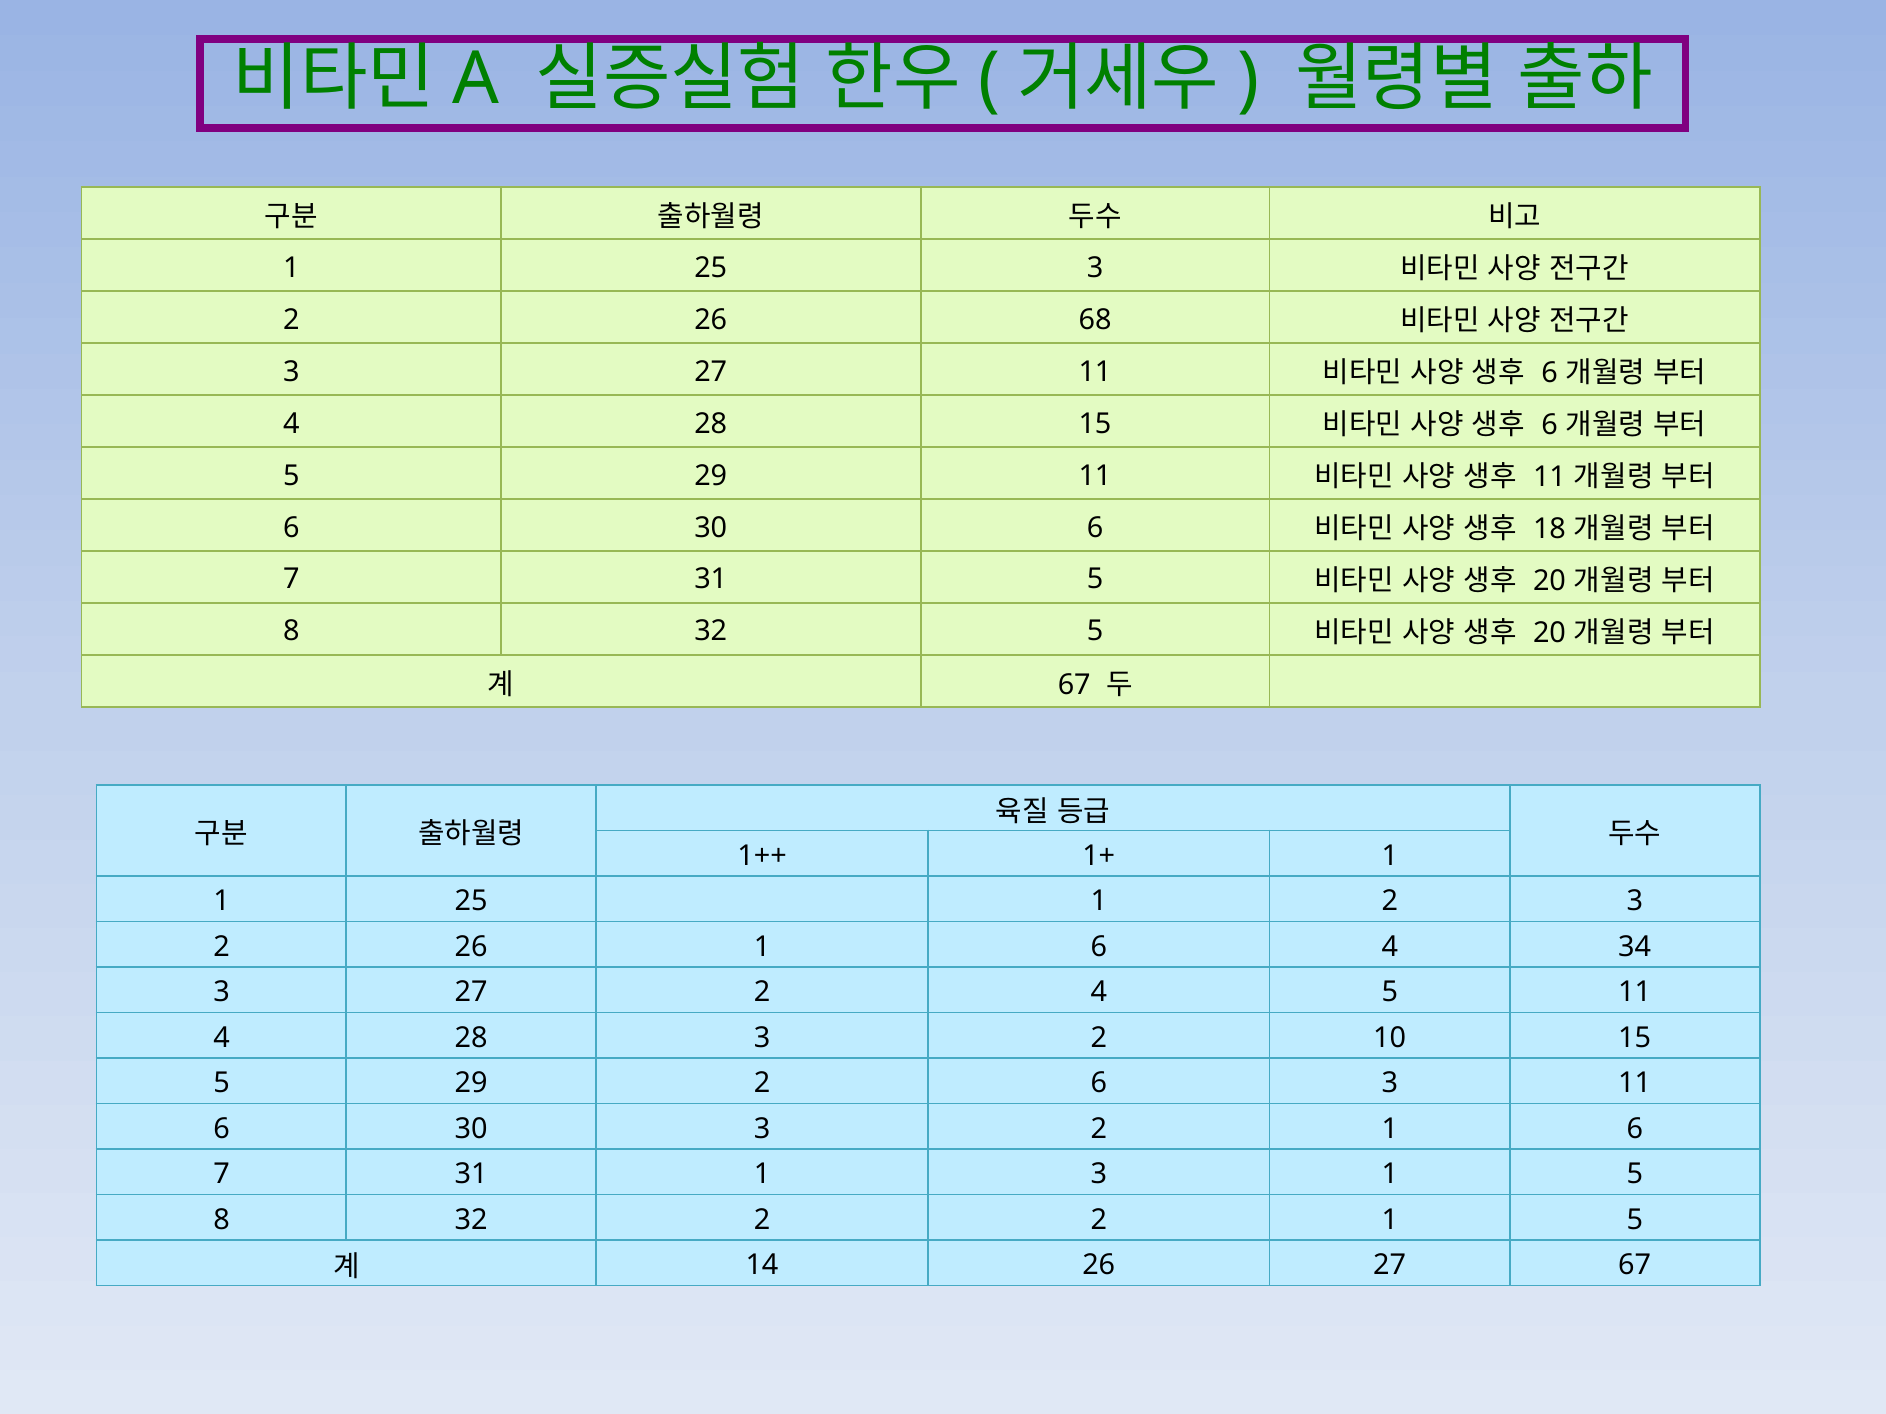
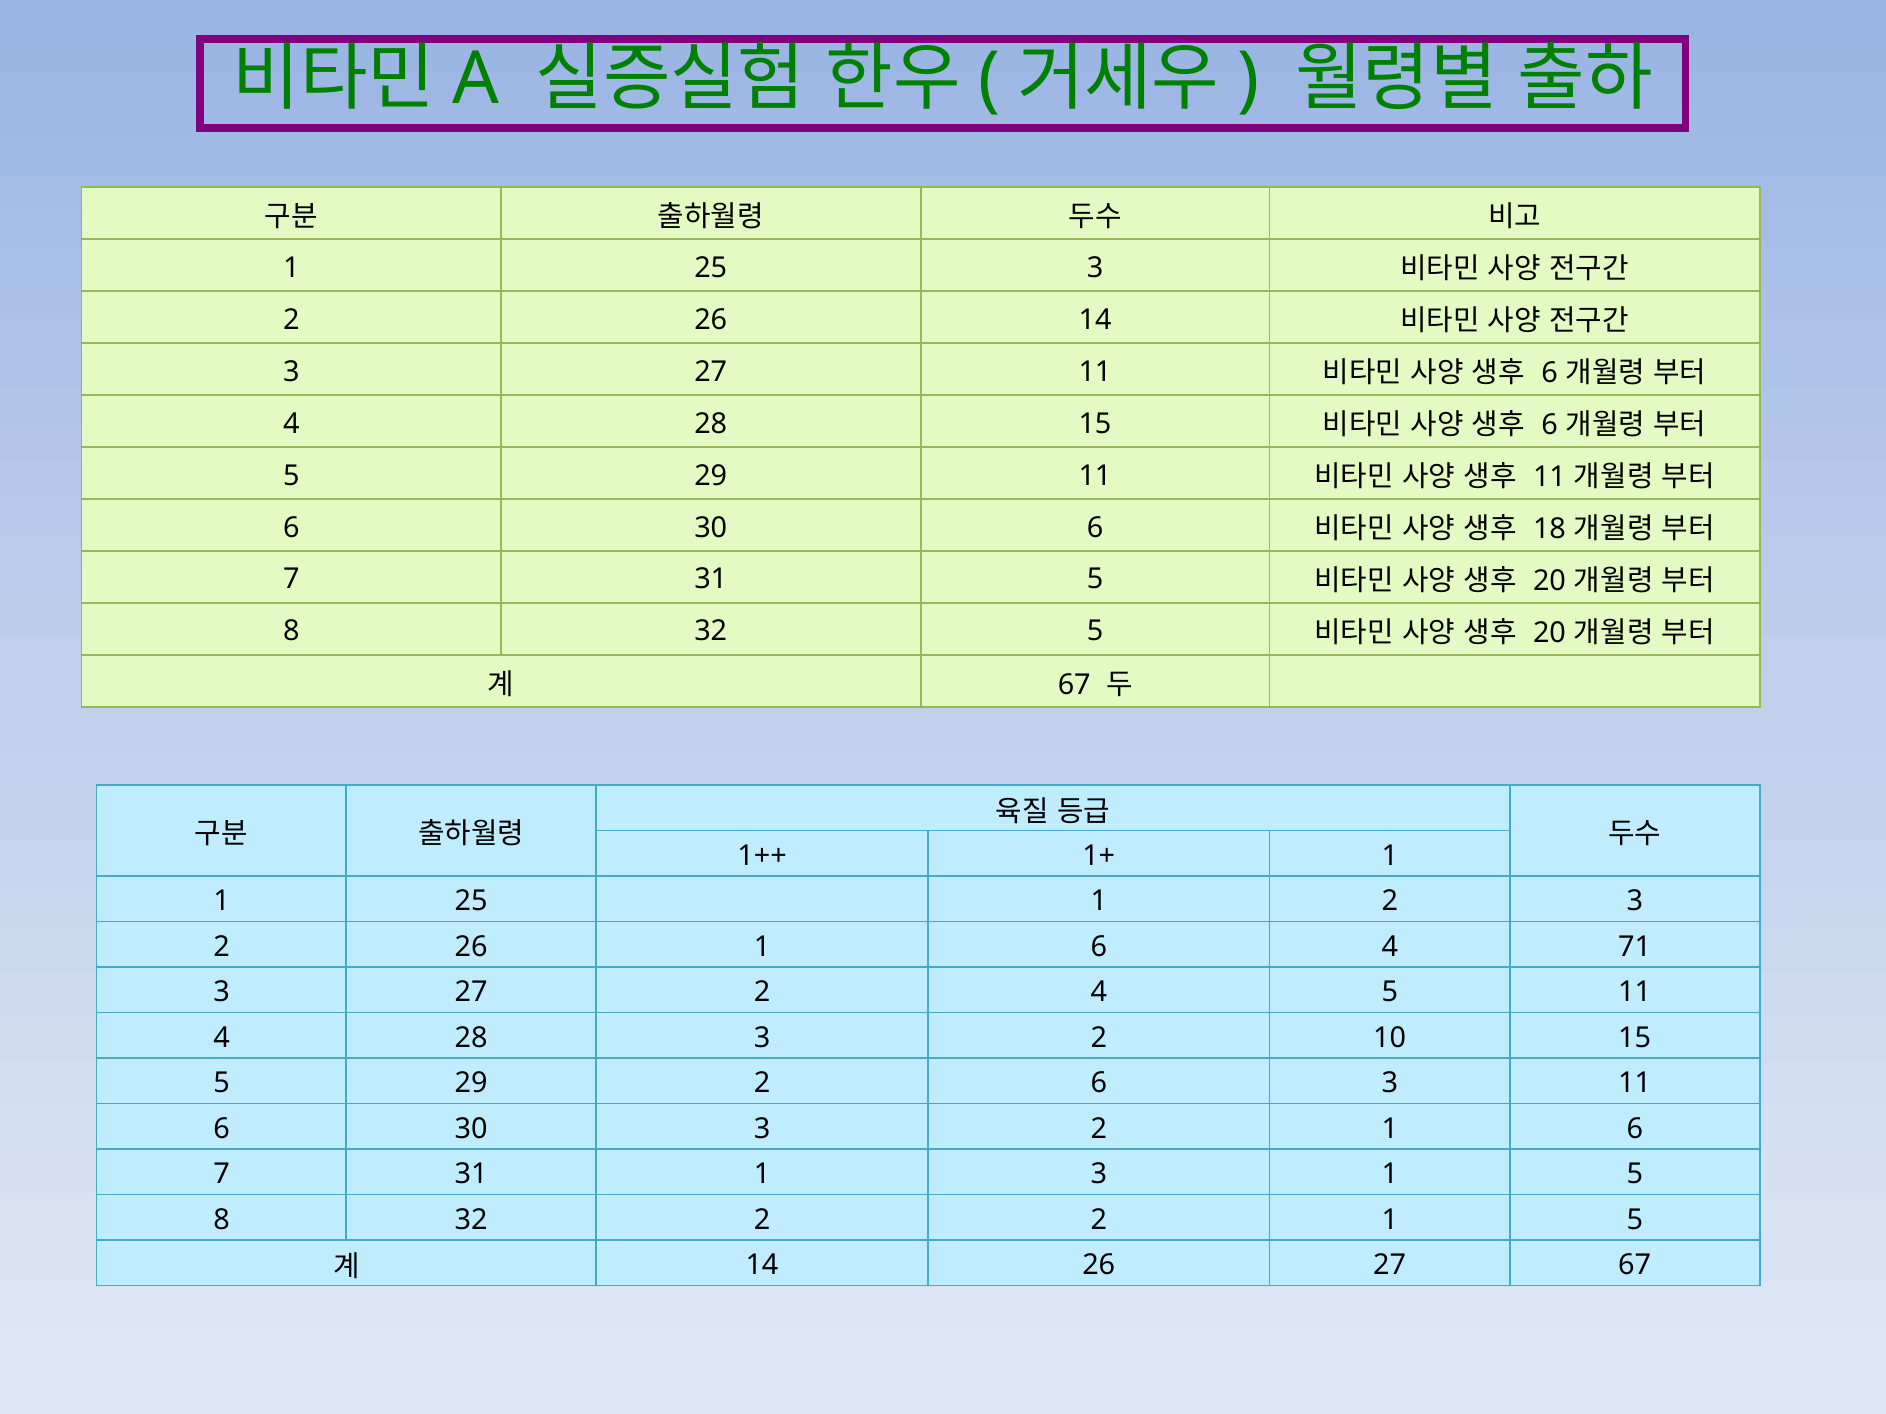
26 68: 68 -> 14 (1095, 320)
34: 34 -> 71 (1635, 947)
